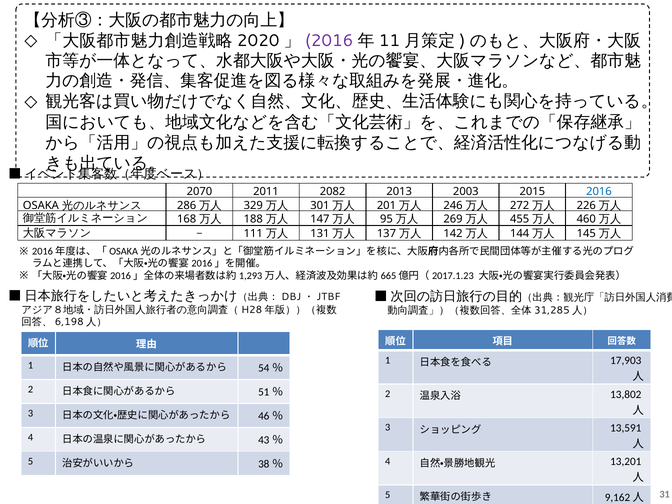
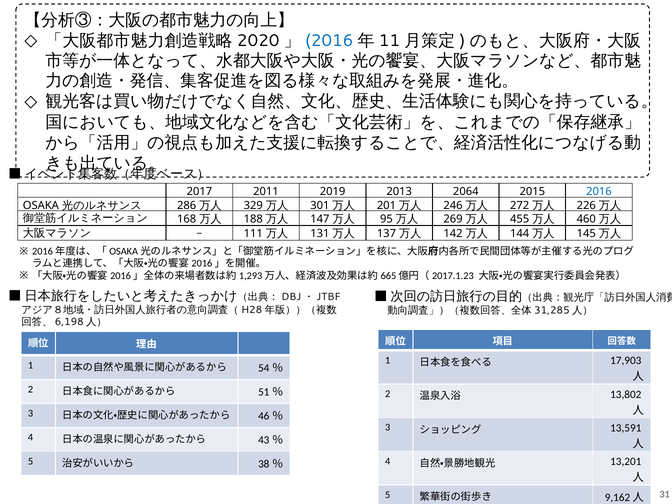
2016 colour: purple -> blue (329, 41)
2070: 2070 -> 2017 (199, 192)
2082: 2082 -> 2019 (333, 192)
2003: 2003 -> 2064 (466, 192)
